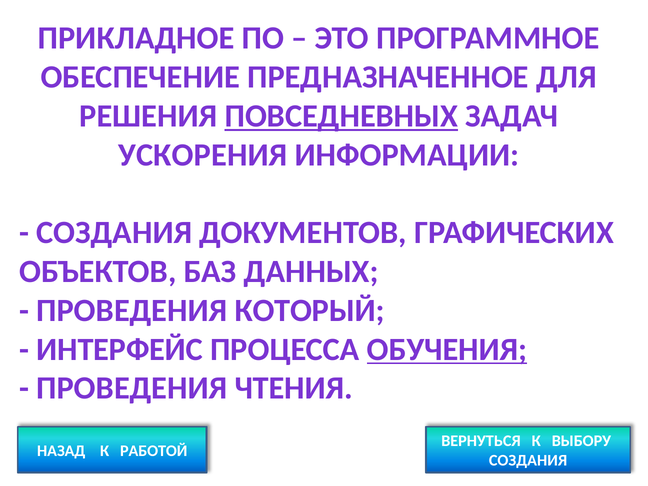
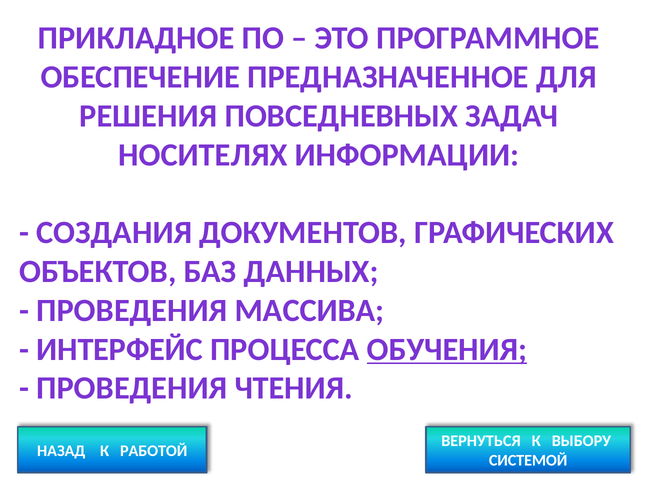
ПОВСЕДНЕВНЫХ underline: present -> none (341, 116)
УСКОРЕНИЯ: УСКОРЕНИЯ -> НОСИТЕЛЯХ (203, 155)
КОТОРЫЙ: КОТОРЫЙ -> МАССИВА (310, 310)
СОЗДАНИЯ: СОЗДАНИЯ -> СИСТЕМОЙ (528, 460)
